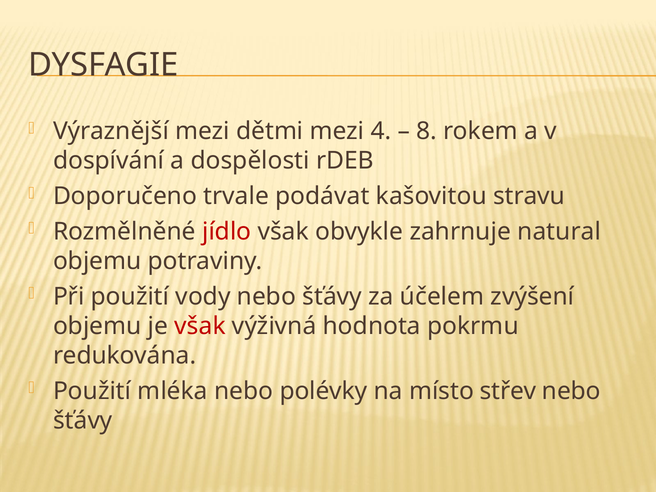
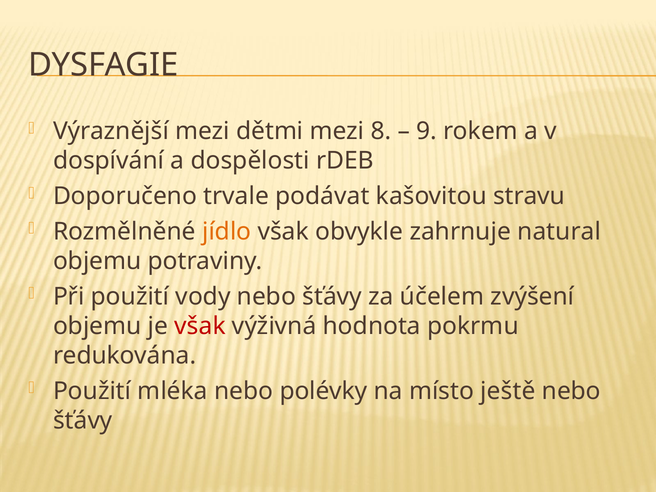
4: 4 -> 8 (381, 131)
8: 8 -> 9 (427, 131)
jídlo colour: red -> orange (227, 232)
střev: střev -> ještě (508, 391)
